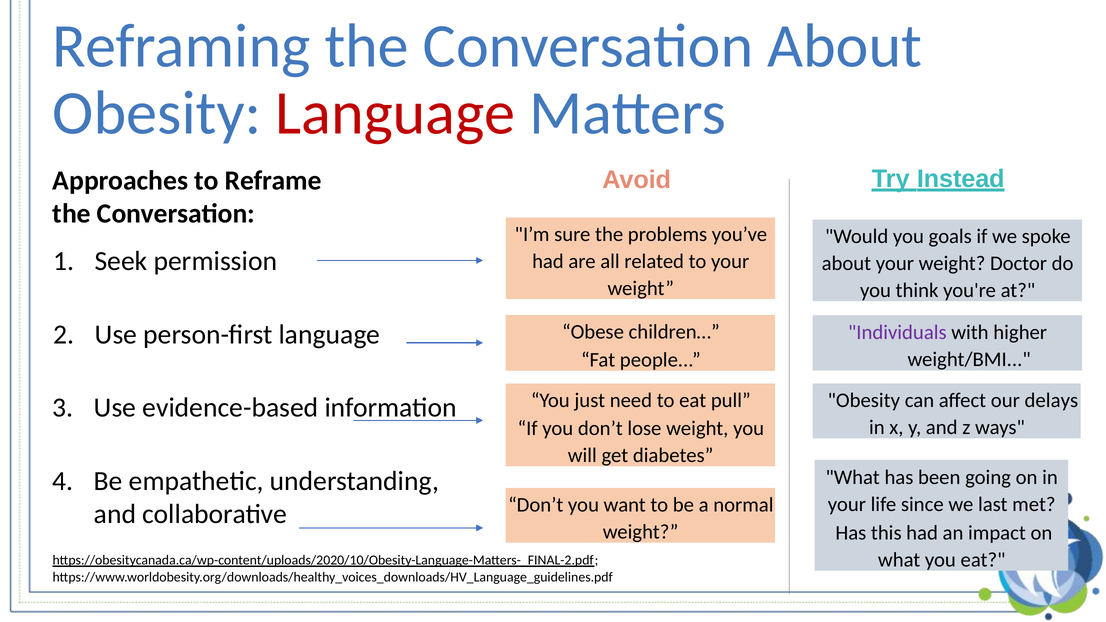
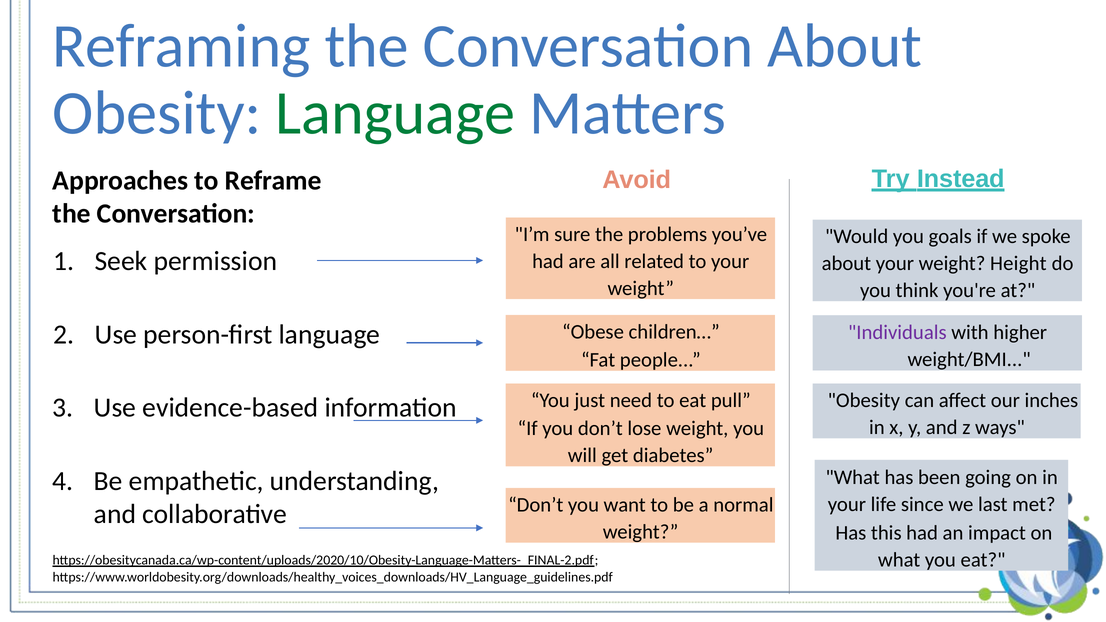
Language colour: red -> green (395, 113)
Doctor: Doctor -> Height (1018, 263)
delays: delays -> inches (1051, 401)
